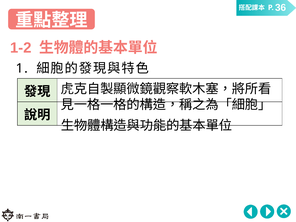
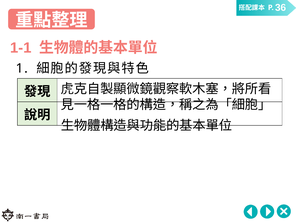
1-2: 1-2 -> 1-1 (21, 48)
